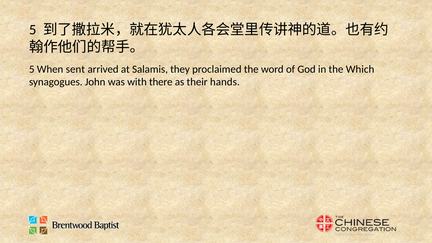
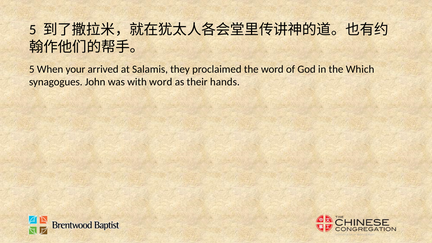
sent: sent -> your (75, 69)
with there: there -> word (161, 82)
